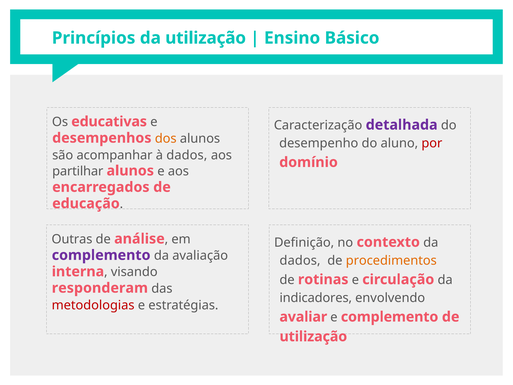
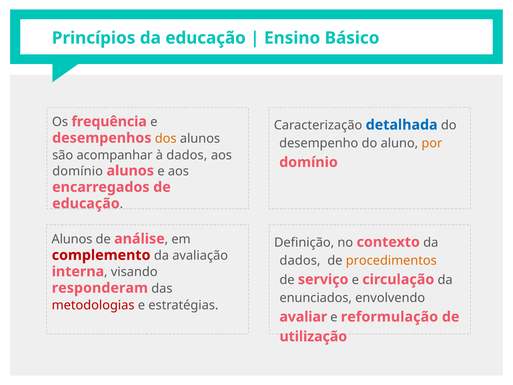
da utilização: utilização -> educação (206, 38)
educativas: educativas -> frequência (109, 122)
detalhada colour: purple -> blue (402, 125)
por colour: red -> orange (432, 143)
partilhar: partilhar -> domínio (78, 171)
Outras: Outras -> Alunos (72, 239)
complemento colour: purple -> red (101, 255)
rotinas: rotinas -> serviço (323, 279)
indicadores: indicadores -> enunciados (316, 298)
e complemento: complemento -> reformulação (389, 317)
